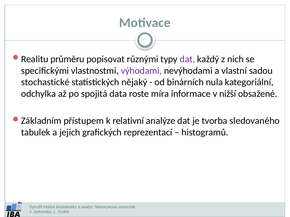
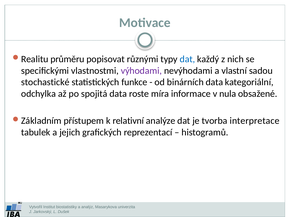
dat colour: purple -> blue (187, 59)
nějaký: nějaký -> funkce (134, 82)
binárních nula: nula -> data (214, 82)
nižší: nižší -> nula (228, 94)
sledovaného: sledovaného -> interpretace (255, 121)
